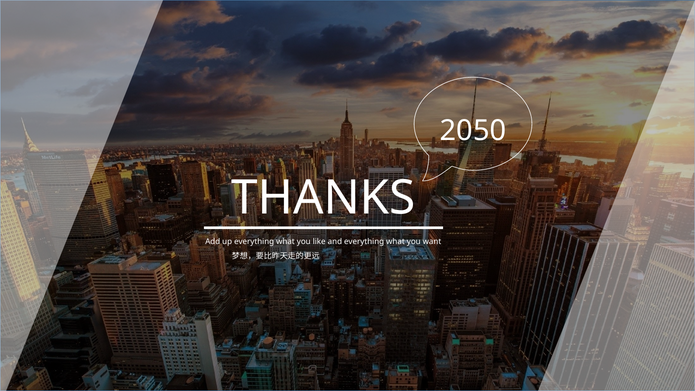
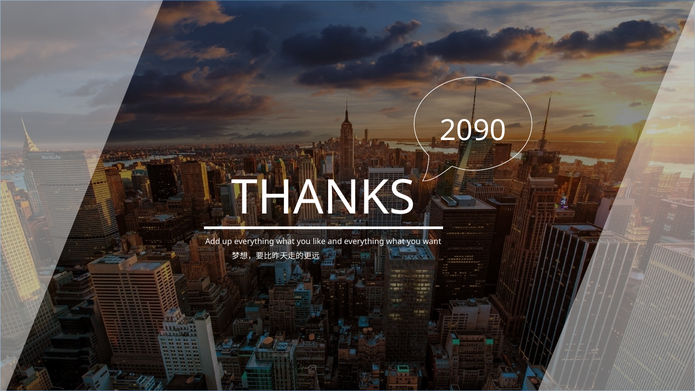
2050: 2050 -> 2090 (473, 131)
